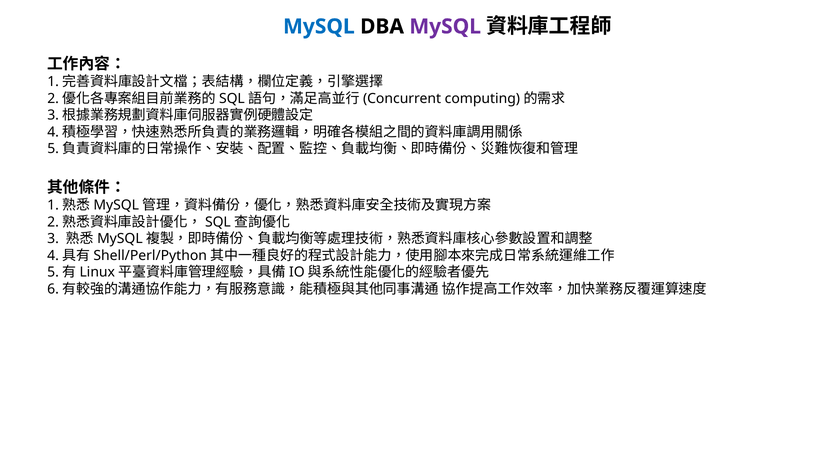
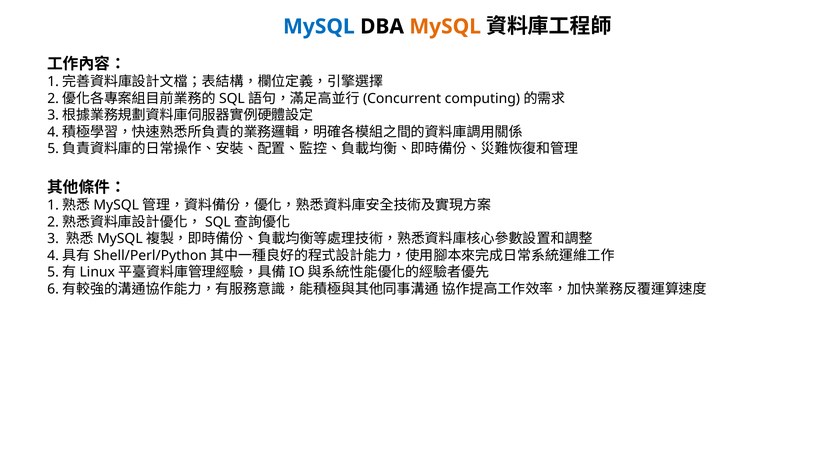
MySQL colour: purple -> orange (445, 26)
